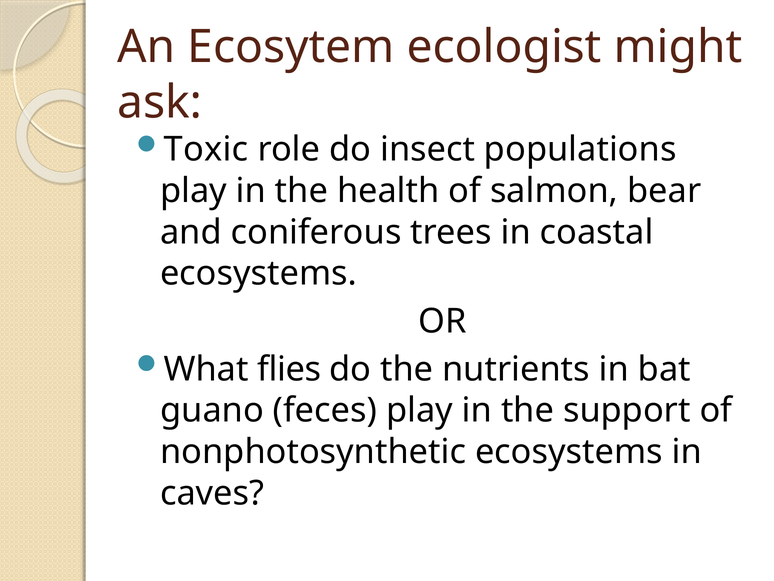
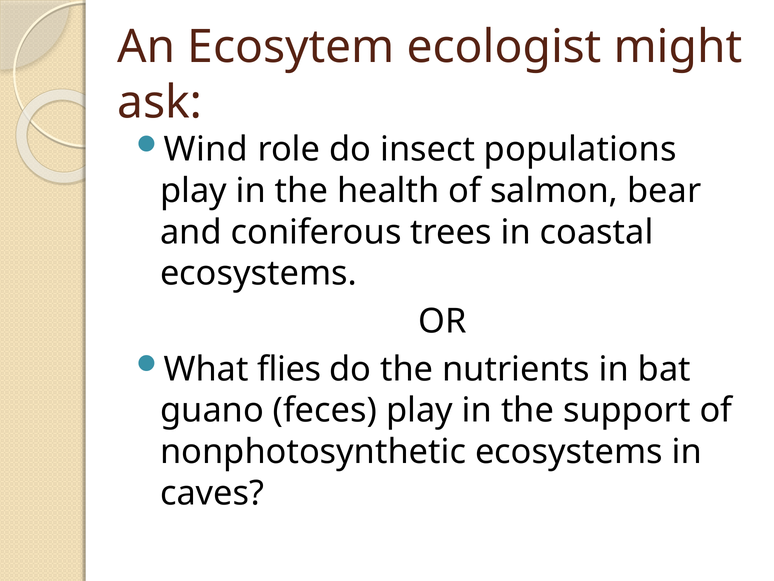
Toxic: Toxic -> Wind (206, 149)
